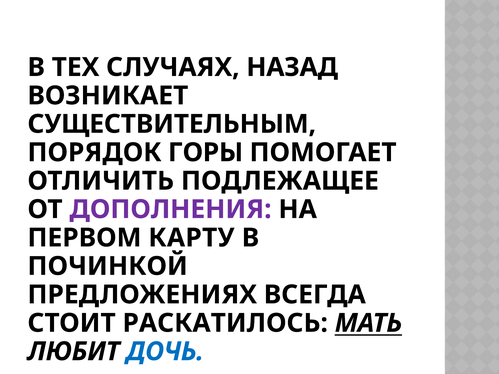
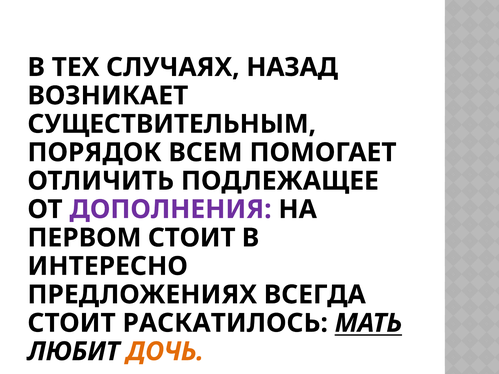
ГОРЫ: ГОРЫ -> ВСЕМ (205, 153)
ПЕРВОМ КАРТУ: КАРТУ -> СТОИТ (192, 238)
ПОЧИНКОЙ: ПОЧИНКОЙ -> ИНТЕРЕСНО (108, 266)
ДОЧЬ colour: blue -> orange (165, 352)
